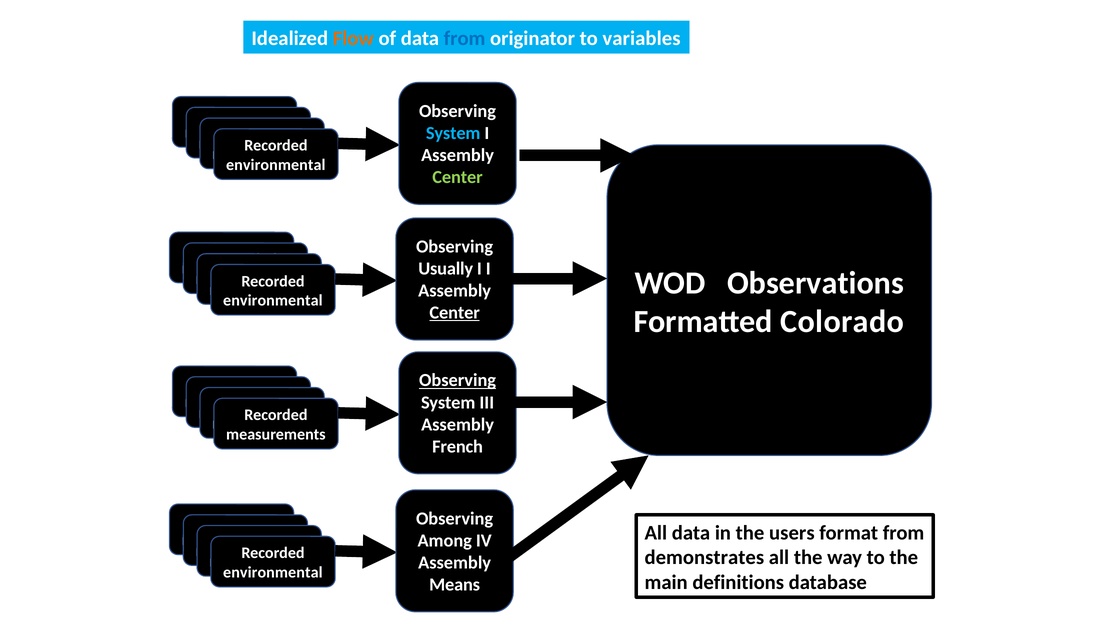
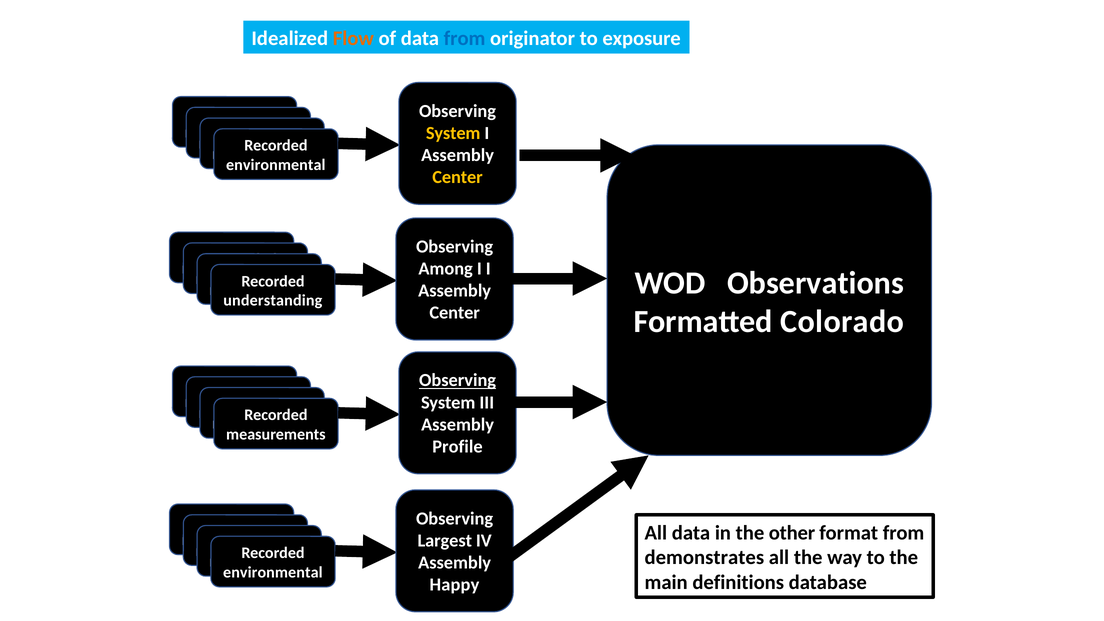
variables: variables -> exposure (642, 39)
System colour: light blue -> yellow (453, 133)
Center colour: light green -> yellow (458, 177)
Usually: Usually -> Among (446, 269)
environmental: environmental -> understanding (273, 301)
Center underline: present -> none (455, 313)
French: French -> Profile (457, 447)
users: users -> other (792, 533)
Among: Among -> Largest (445, 541)
Means: Means -> Happy (454, 585)
